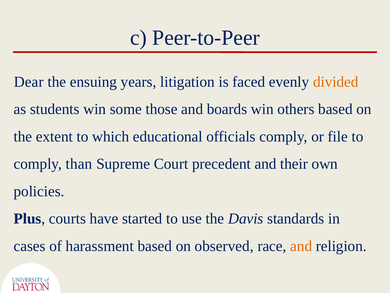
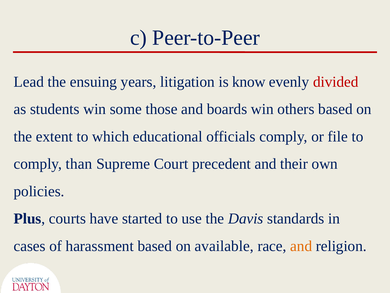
Dear: Dear -> Lead (29, 82)
faced: faced -> know (249, 82)
divided colour: orange -> red (336, 82)
observed: observed -> available (224, 246)
